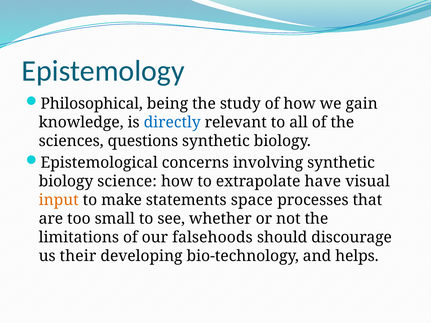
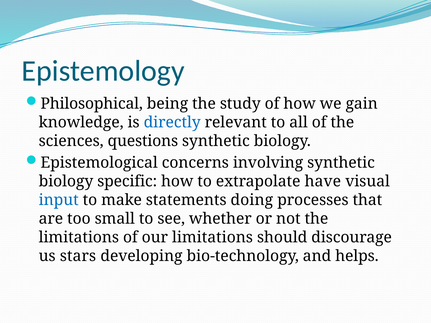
science: science -> specific (127, 182)
input colour: orange -> blue (59, 200)
space: space -> doing (252, 200)
our falsehoods: falsehoods -> limitations (212, 238)
their: their -> stars (78, 256)
